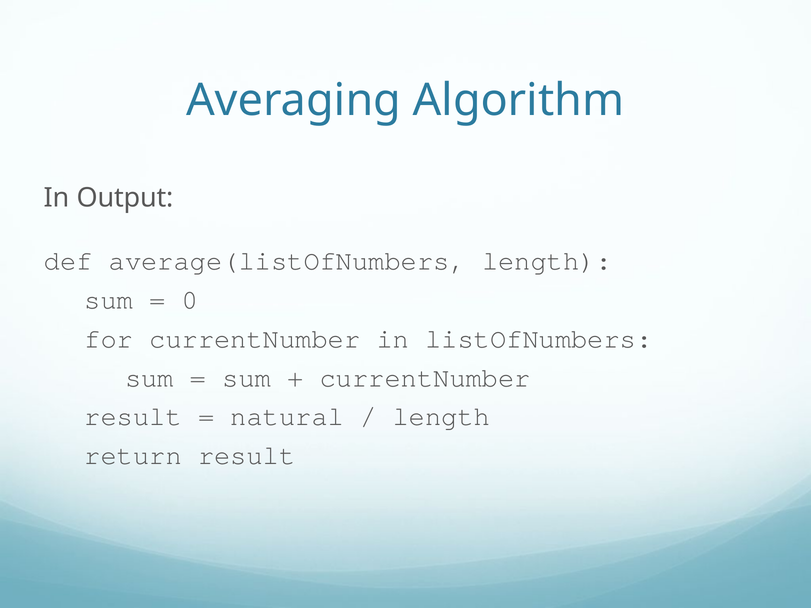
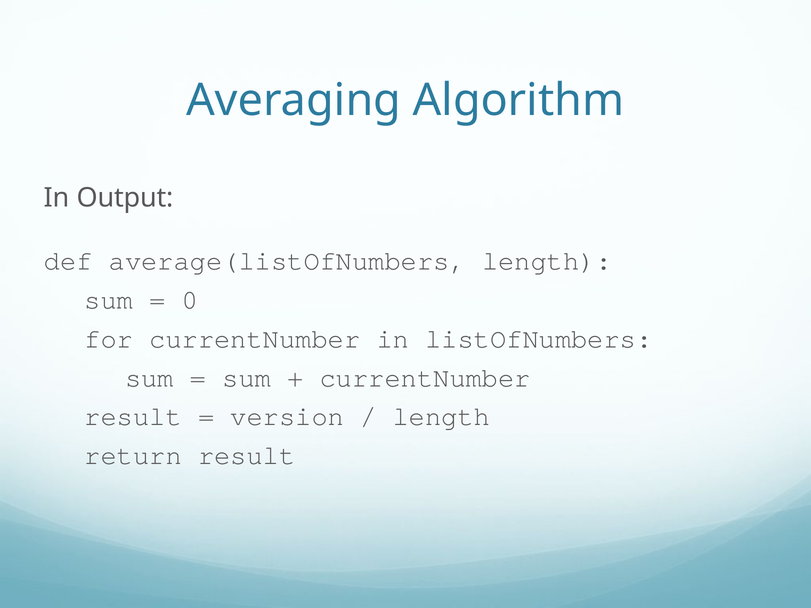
natural: natural -> version (287, 417)
